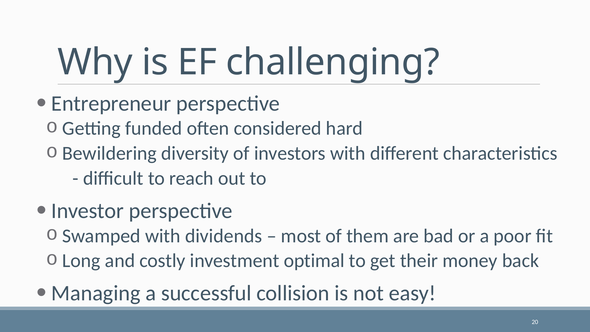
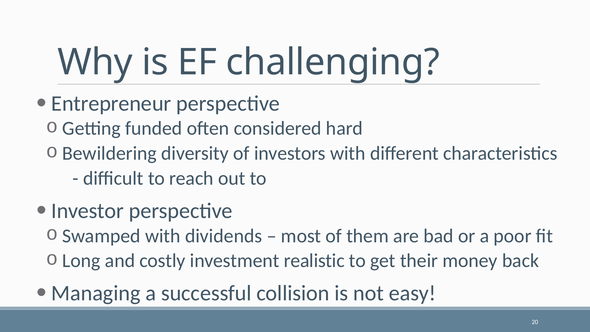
optimal: optimal -> realistic (314, 261)
